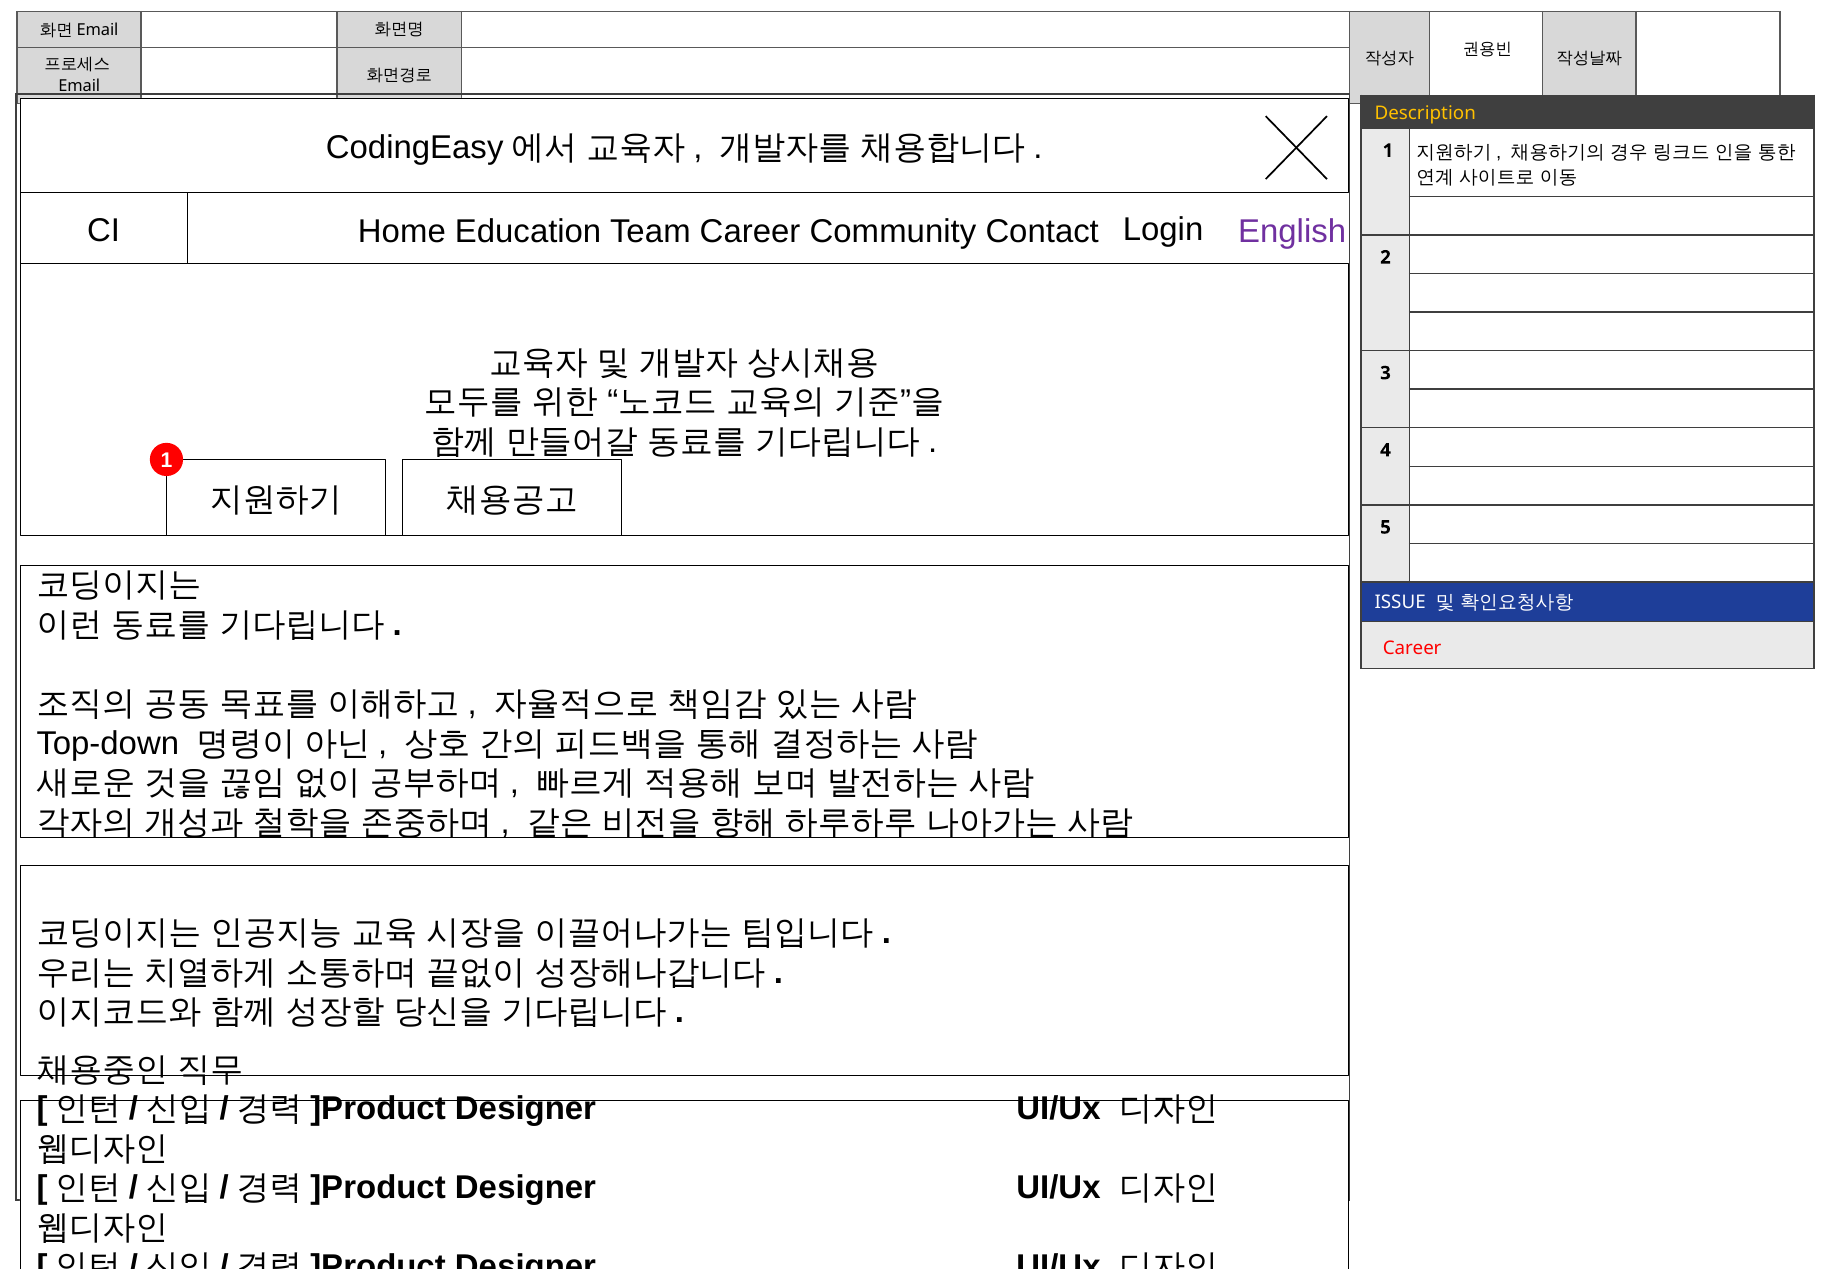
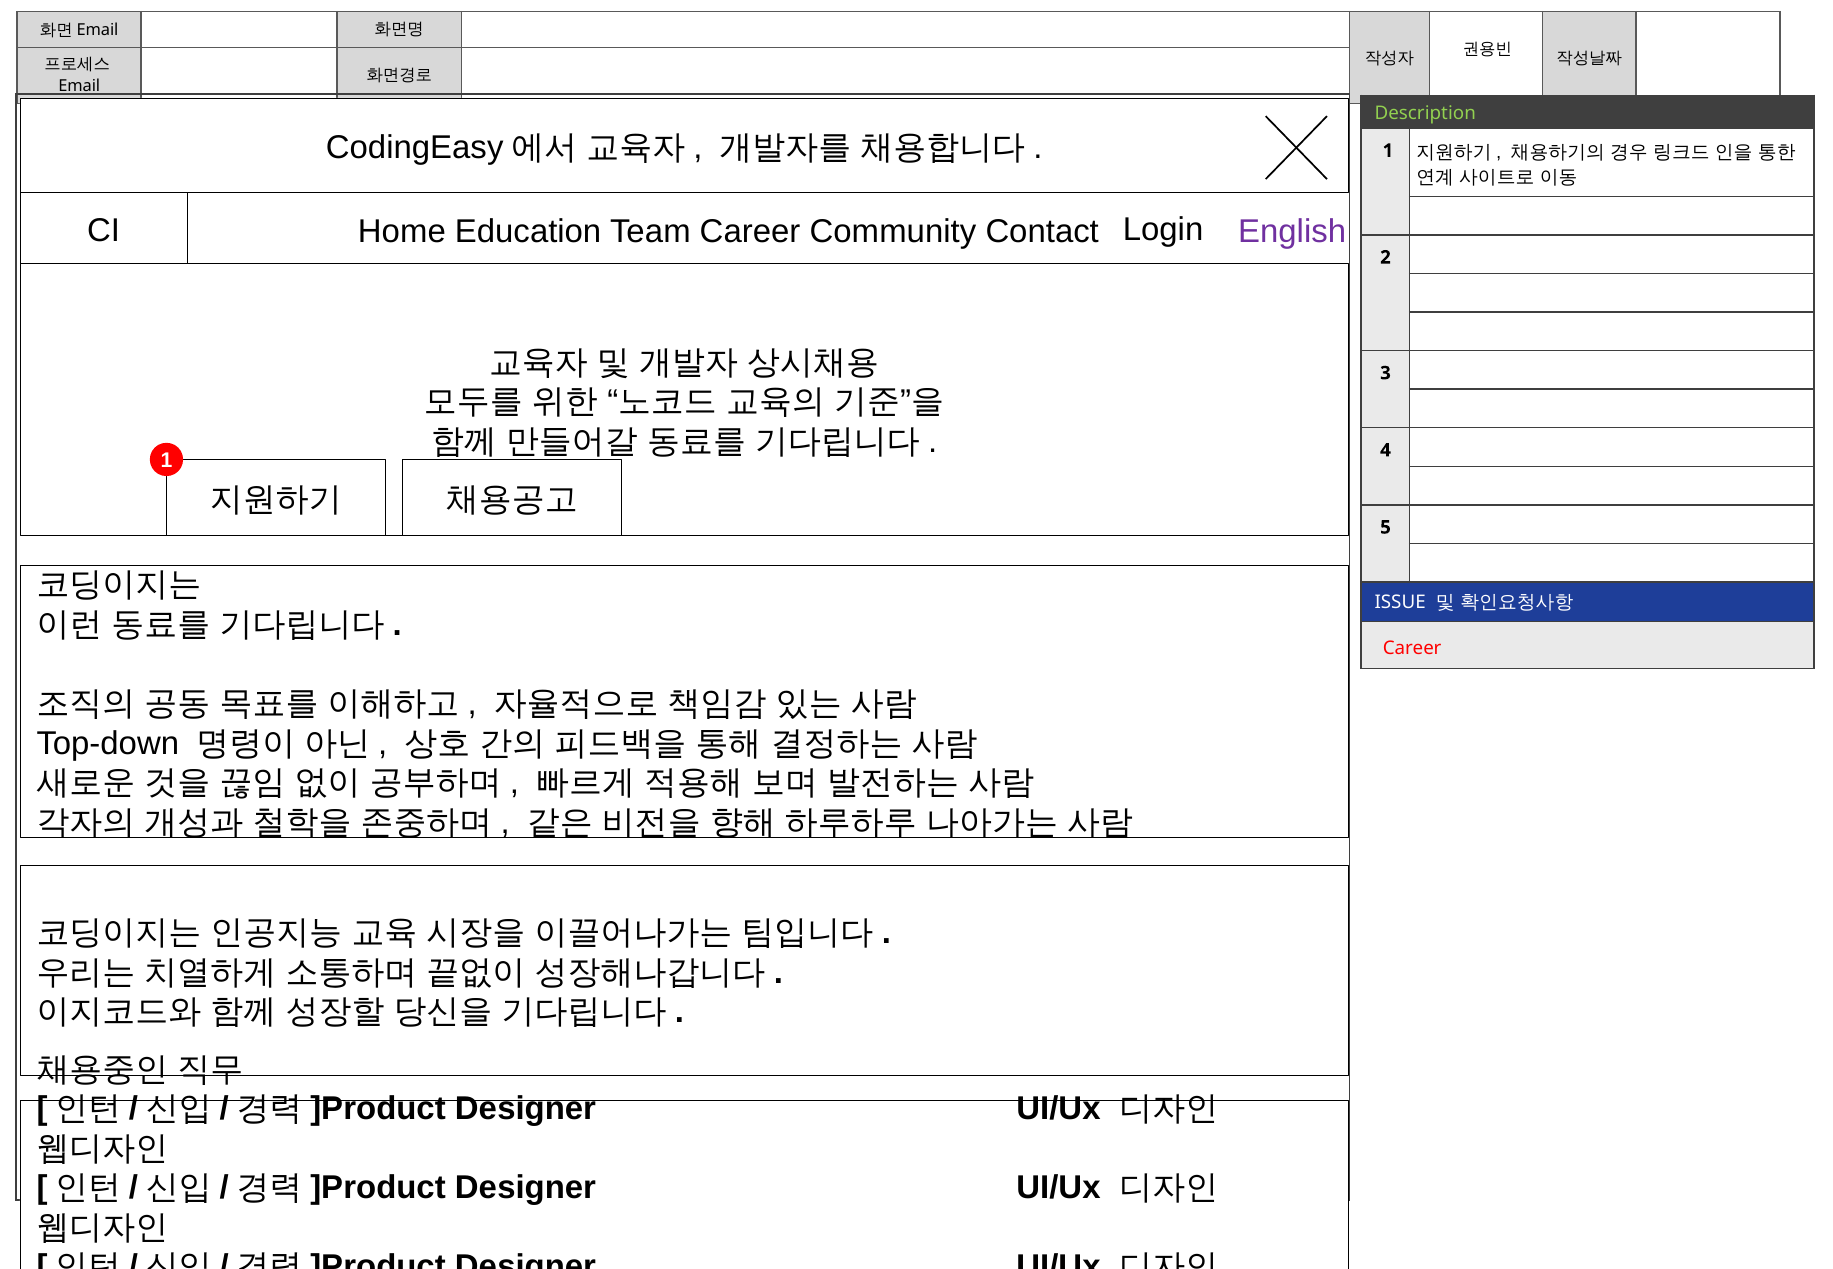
Description colour: yellow -> light green (1425, 113)
